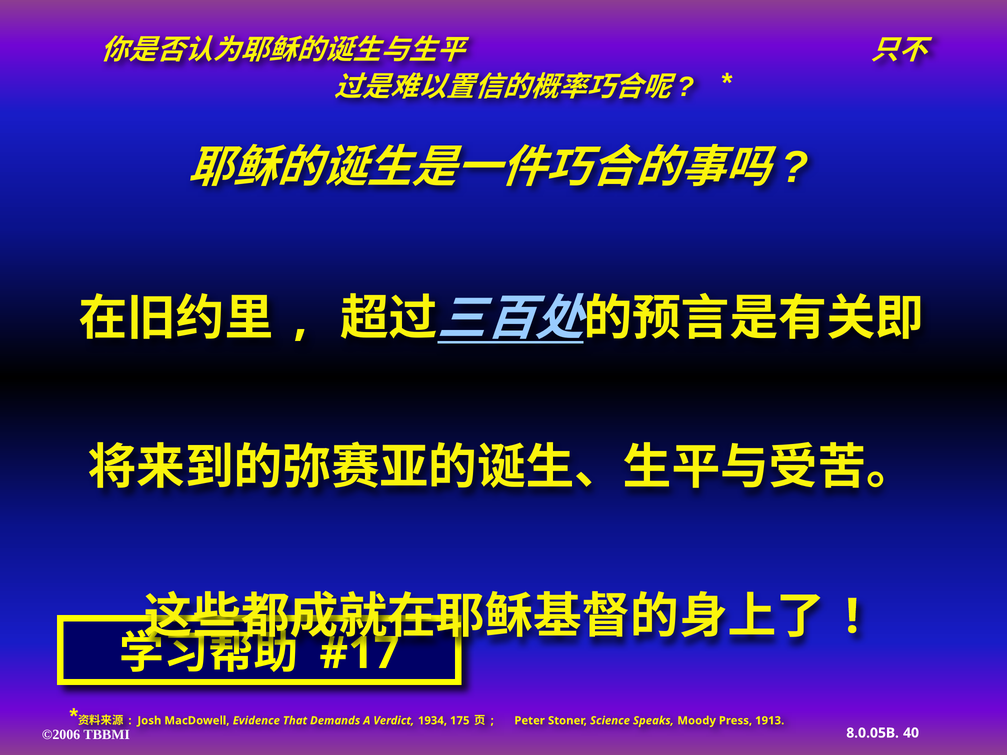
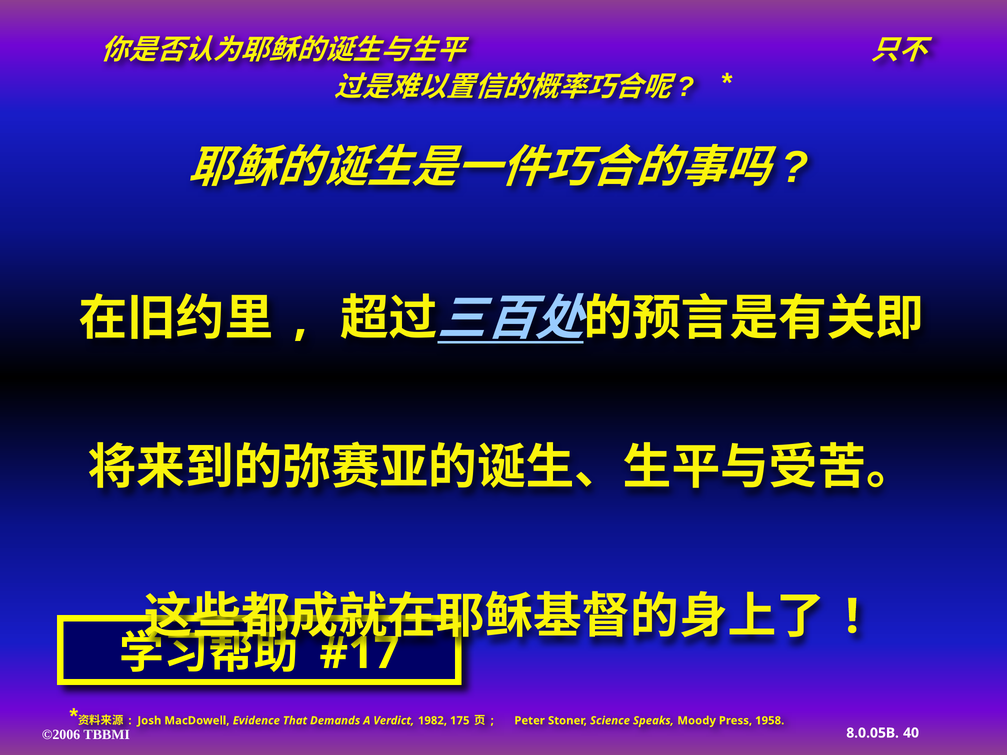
1934: 1934 -> 1982 (432, 721)
1913: 1913 -> 1958 (770, 721)
